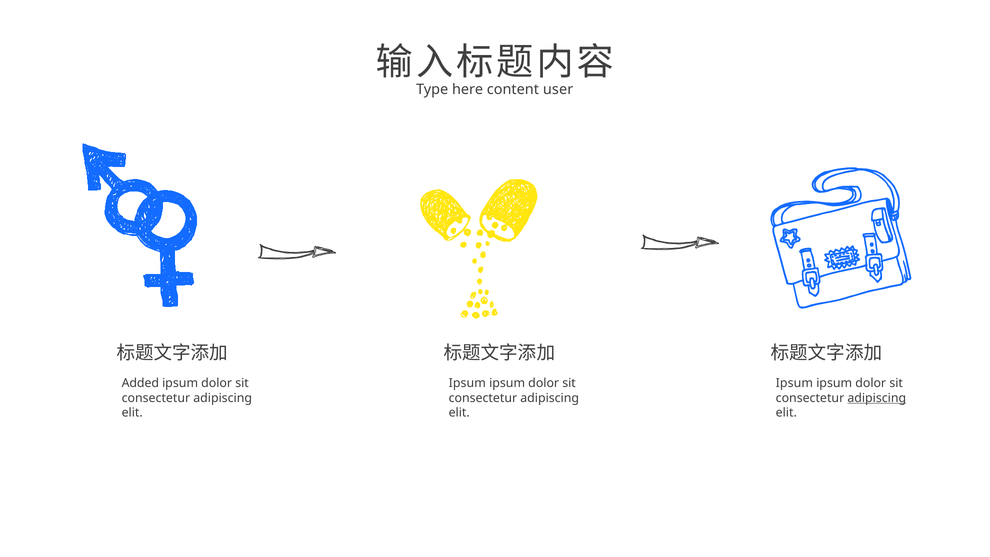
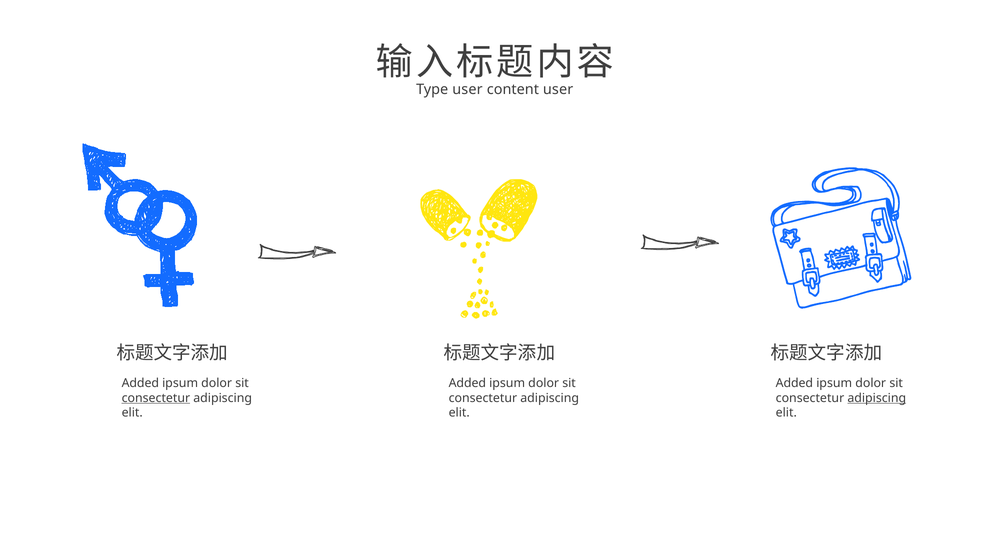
Type here: here -> user (467, 90)
Ipsum: Ipsum -> Added (467, 383)
Ipsum: Ipsum -> Added (794, 383)
consectetur underline: none -> present (156, 398)
